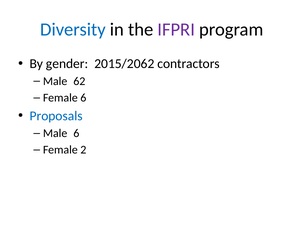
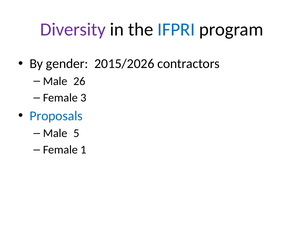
Diversity colour: blue -> purple (73, 29)
IFPRI colour: purple -> blue (176, 29)
2015/2062: 2015/2062 -> 2015/2026 (124, 64)
62: 62 -> 26 (79, 81)
Female 6: 6 -> 3 (83, 98)
Male 6: 6 -> 5 (76, 133)
2: 2 -> 1 (83, 150)
